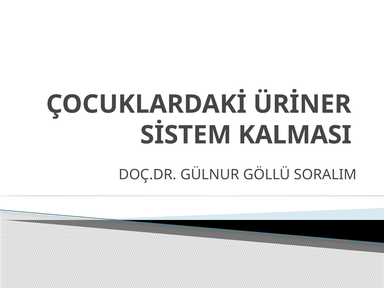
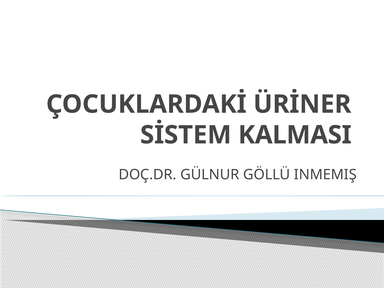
SORALIM: SORALIM -> INMEMIŞ (325, 175)
